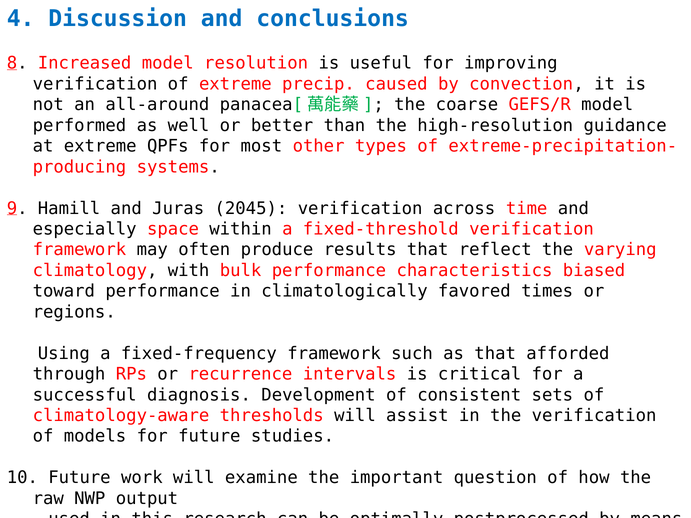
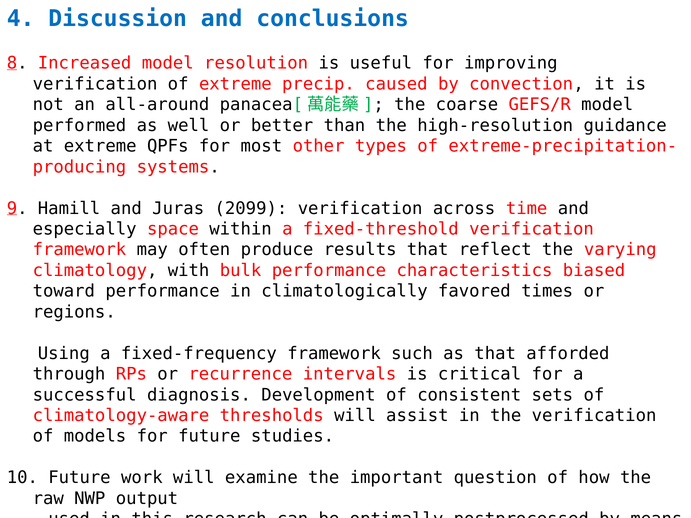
2045: 2045 -> 2099 (251, 208)
